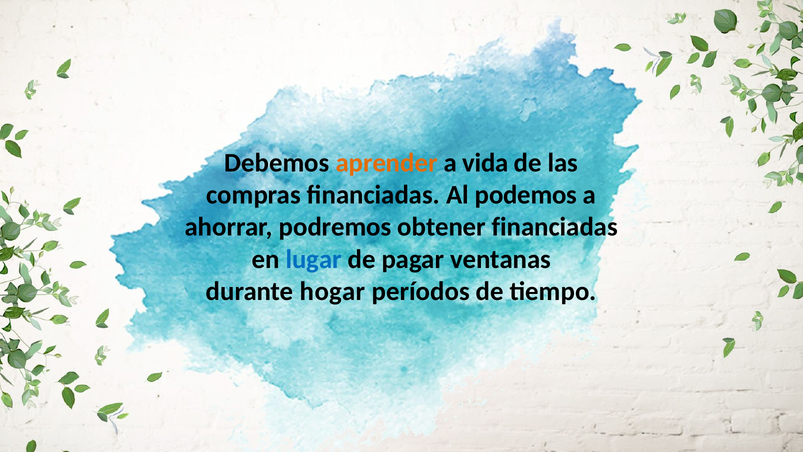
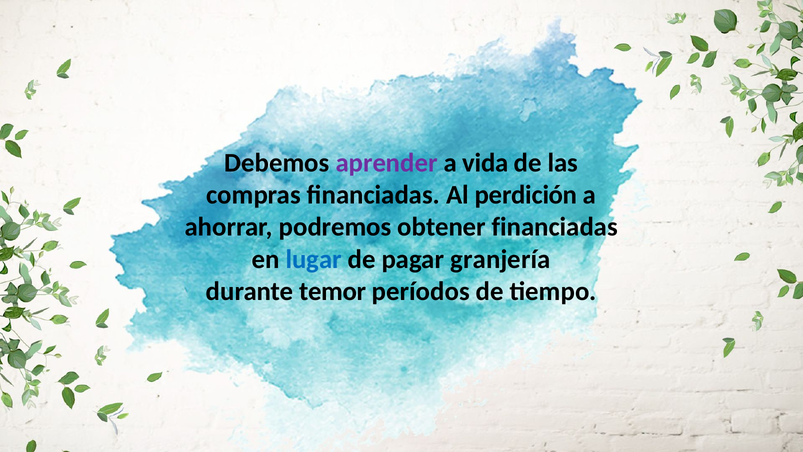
aprender colour: orange -> purple (387, 163)
podemos: podemos -> perdición (526, 195)
ventanas: ventanas -> granjería (500, 259)
hogar: hogar -> temor (333, 291)
